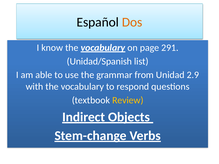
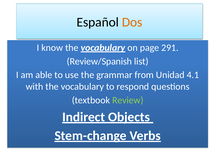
Unidad/Spanish: Unidad/Spanish -> Review/Spanish (99, 61)
2.9: 2.9 -> 4.1 (193, 75)
Review colour: yellow -> light green (128, 100)
